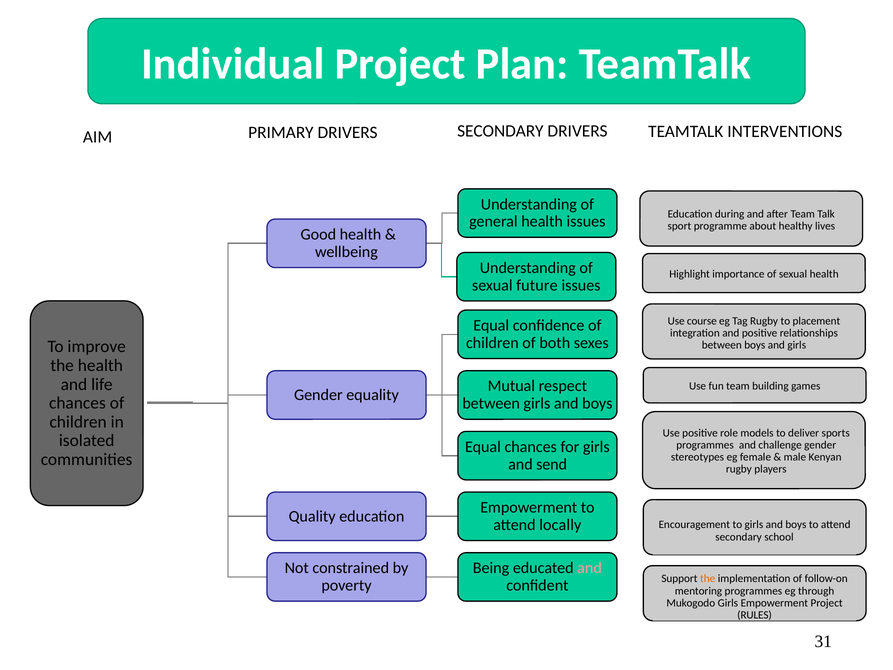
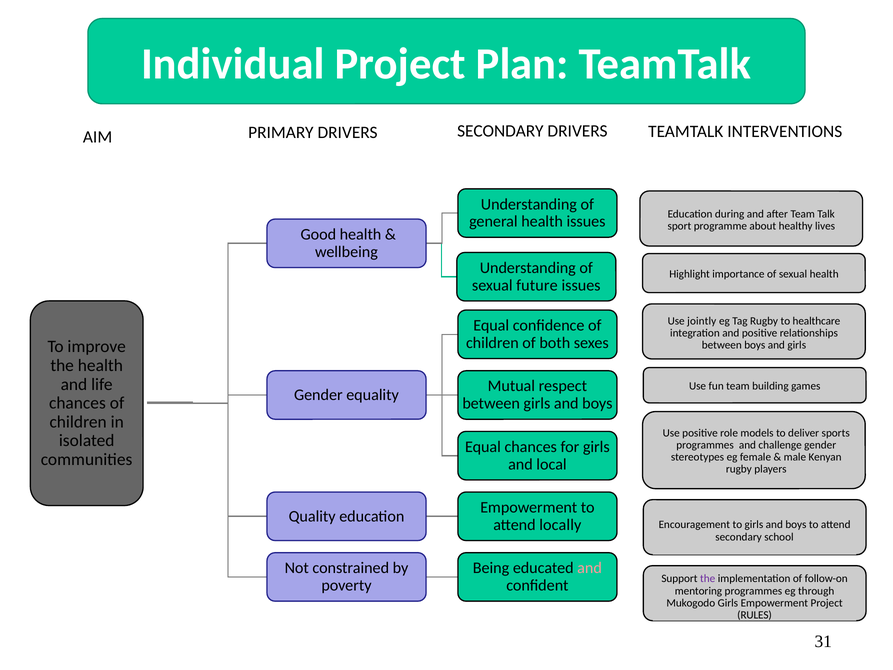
course: course -> jointly (702, 321)
placement: placement -> healthcare (816, 321)
send: send -> local (552, 464)
the colour: orange -> purple (708, 579)
